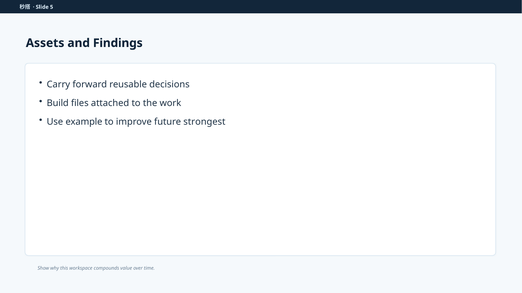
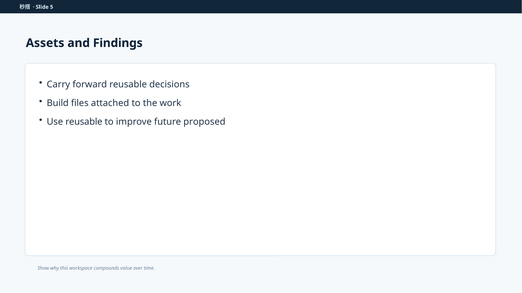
Use example: example -> reusable (84, 122)
strongest: strongest -> proposed (204, 122)
